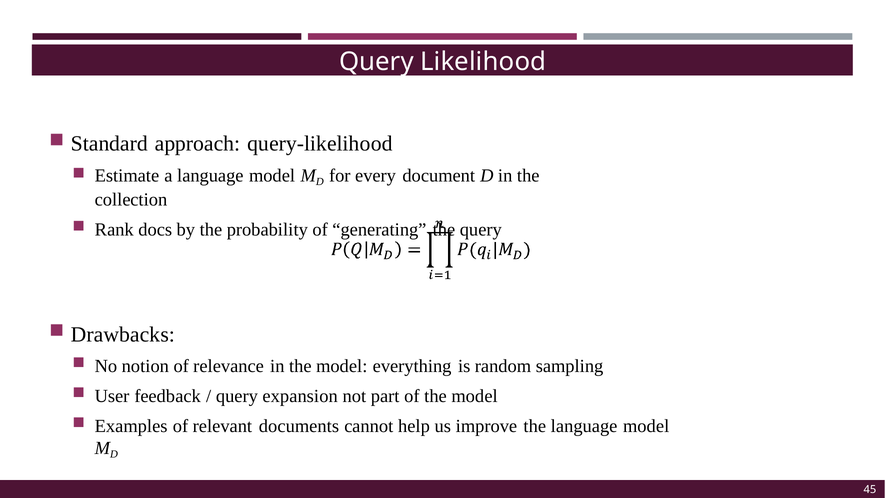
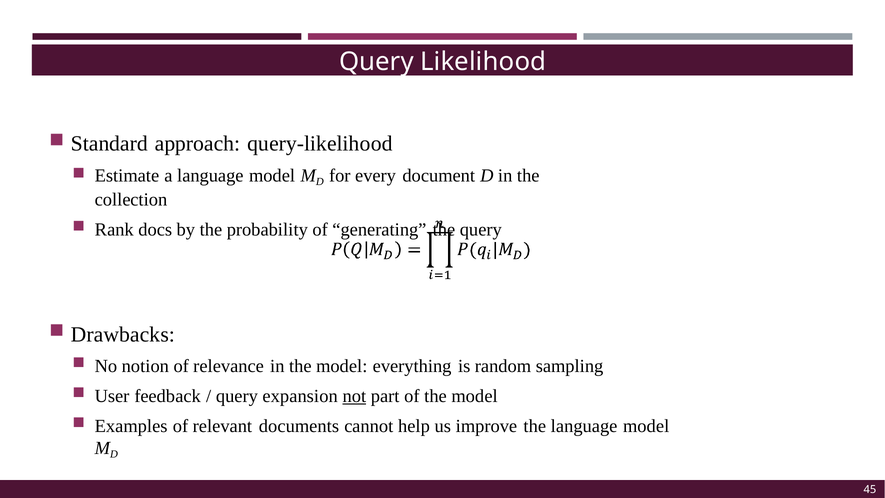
not underline: none -> present (354, 396)
